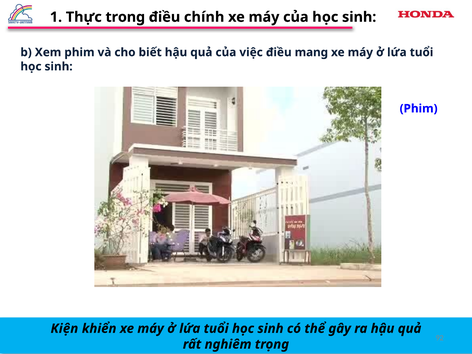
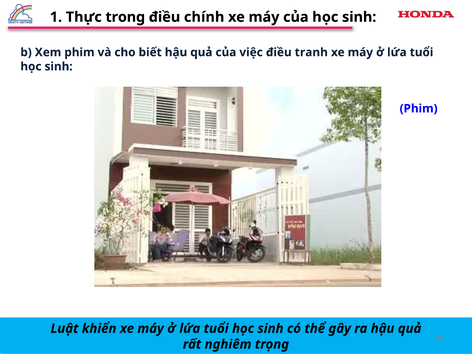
mang: mang -> tranh (311, 52)
Kiện: Kiện -> Luật (64, 329)
